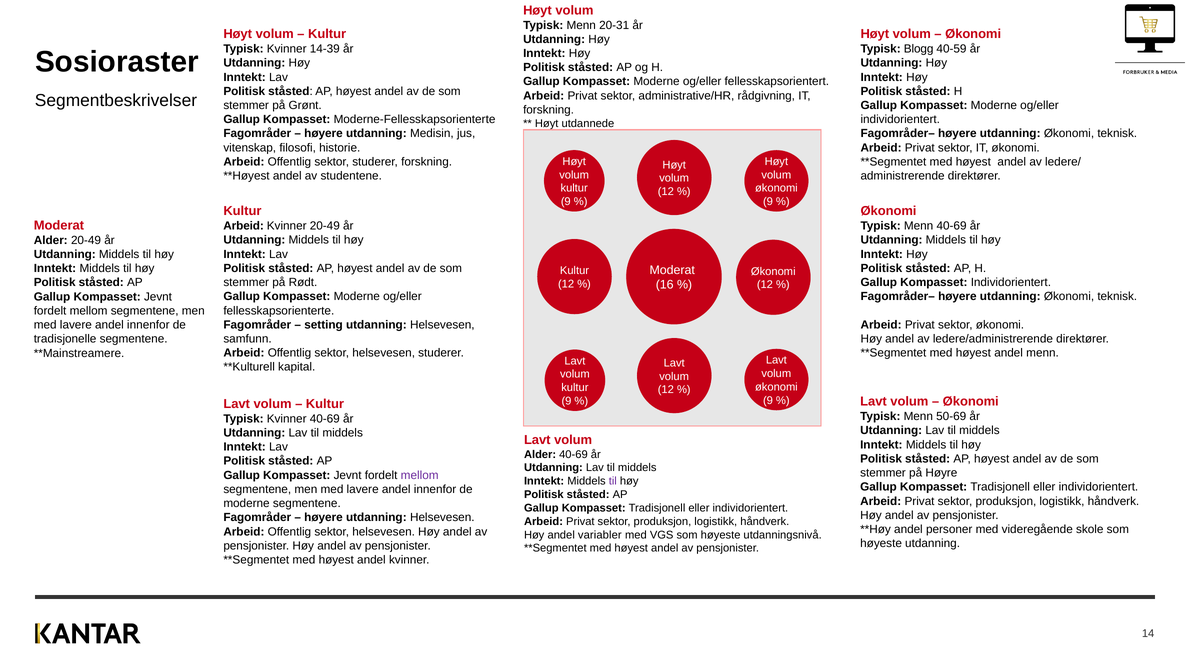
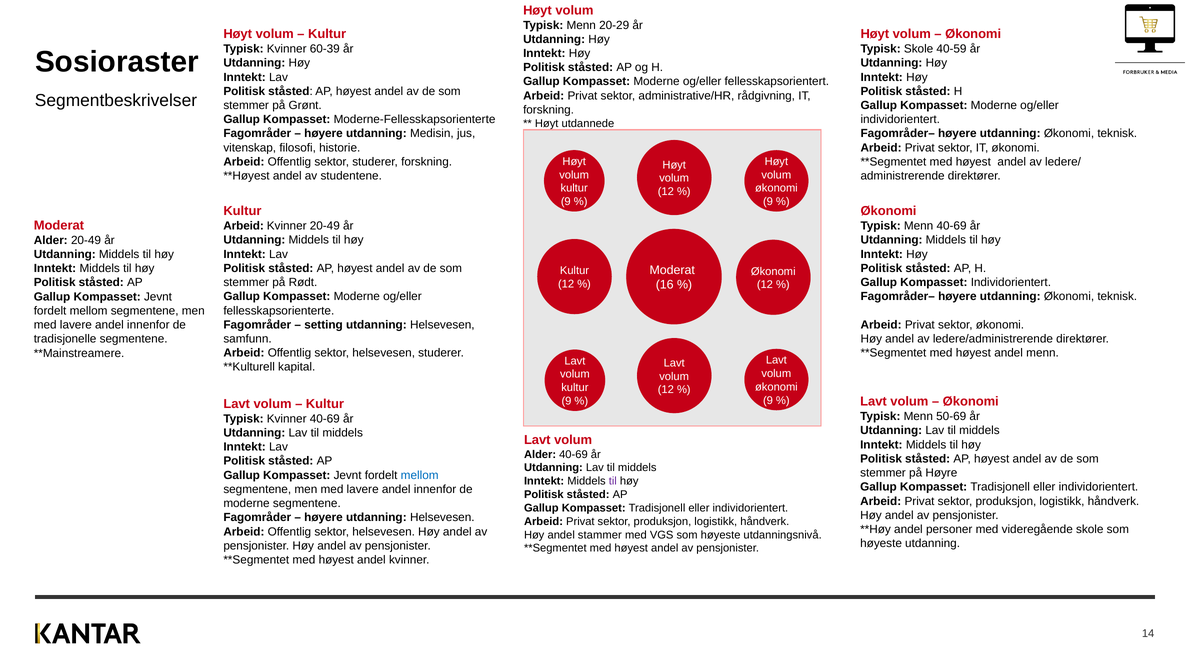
20-31: 20-31 -> 20-29 (614, 25)
14-39: 14-39 -> 60-39 (325, 49)
Typisk Blogg: Blogg -> Skole (919, 49)
mellom colour: purple -> blue (420, 475)
variabler: variabler -> stammer (600, 535)
